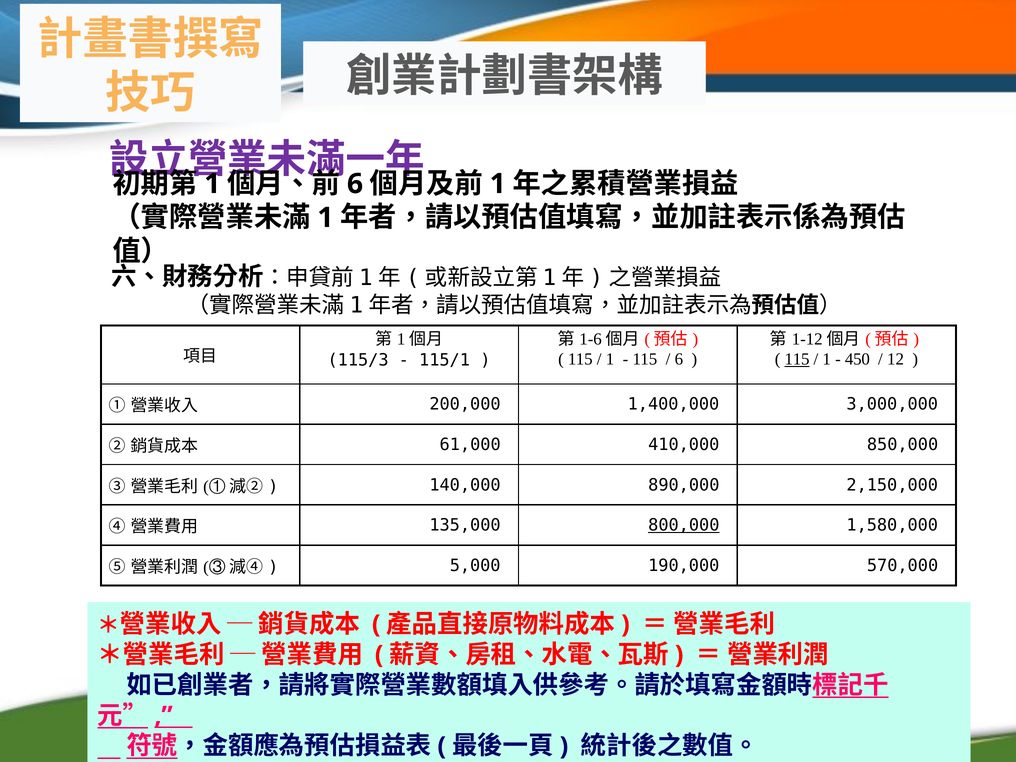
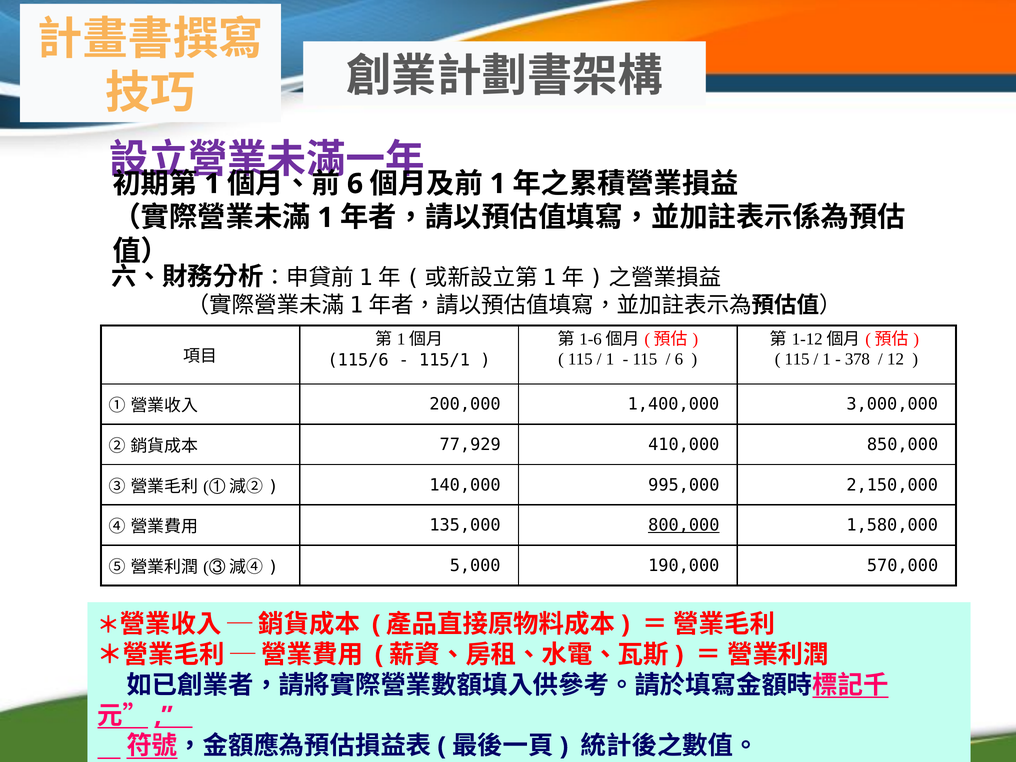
115 underline: present -> none (797, 359)
450: 450 -> 378 (857, 359)
115/3: 115/3 -> 115/6 (358, 360)
61,000: 61,000 -> 77,929 (470, 445)
890,000: 890,000 -> 995,000 (684, 485)
